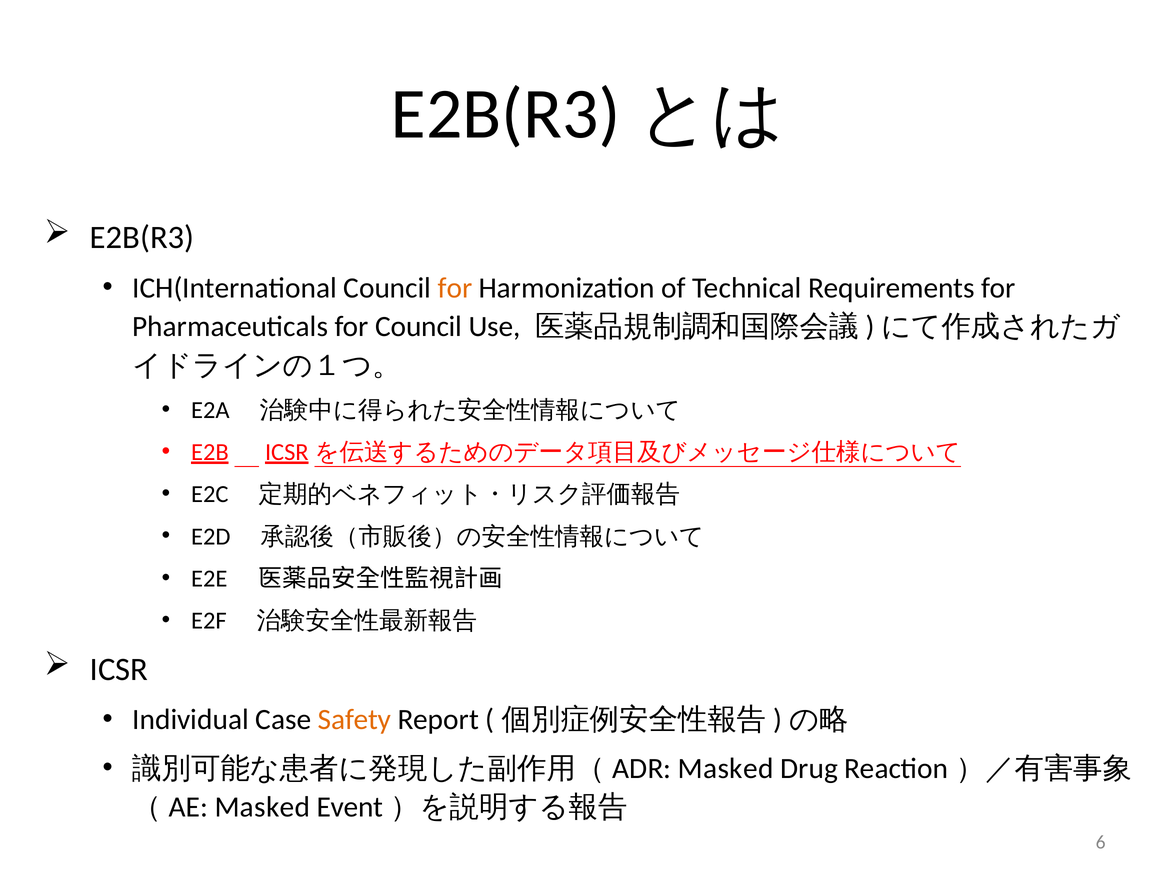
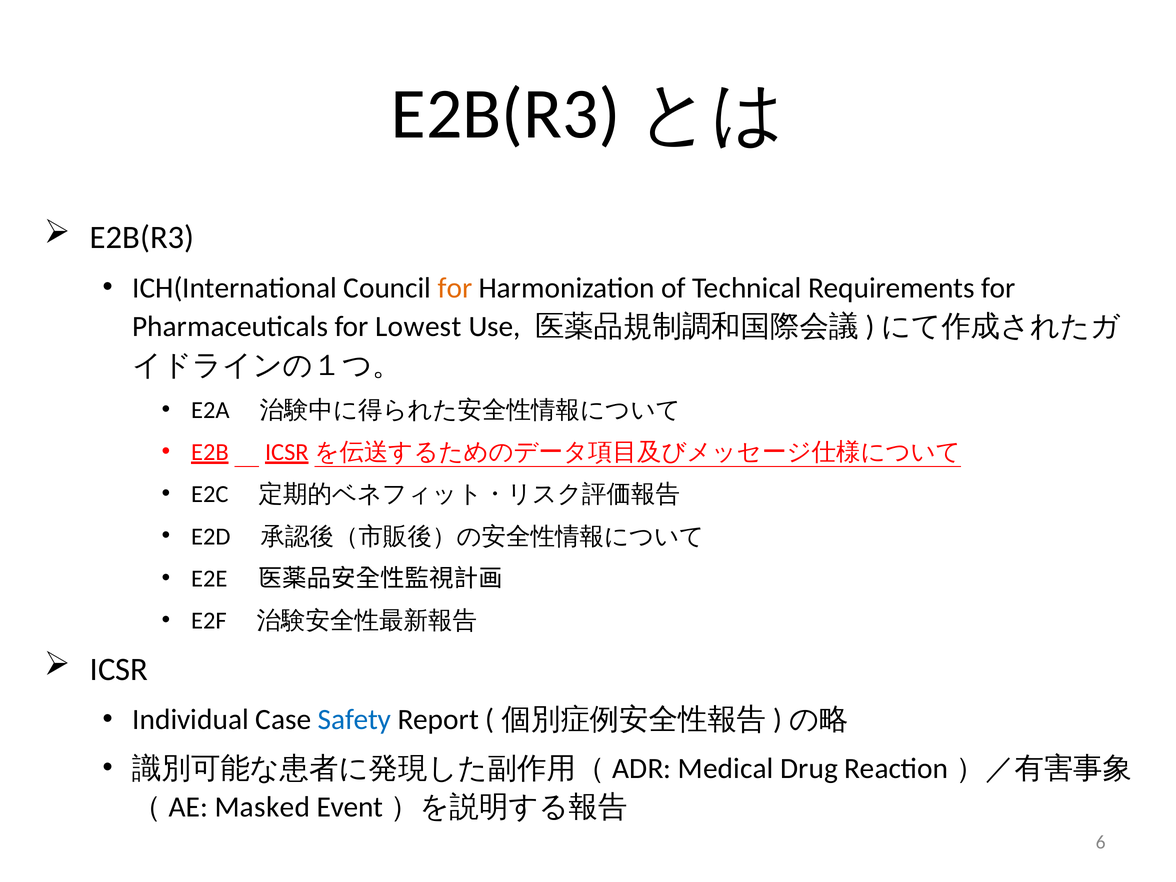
for Council: Council -> Lowest (418, 327)
Safety colour: orange -> blue (355, 720)
Masked: Masked -> Medical (726, 768)
